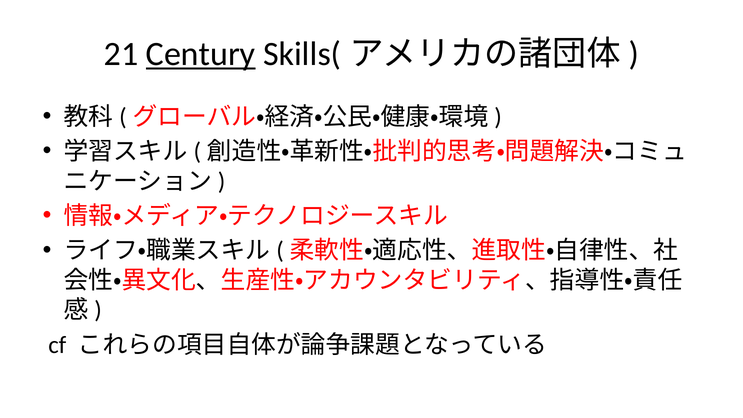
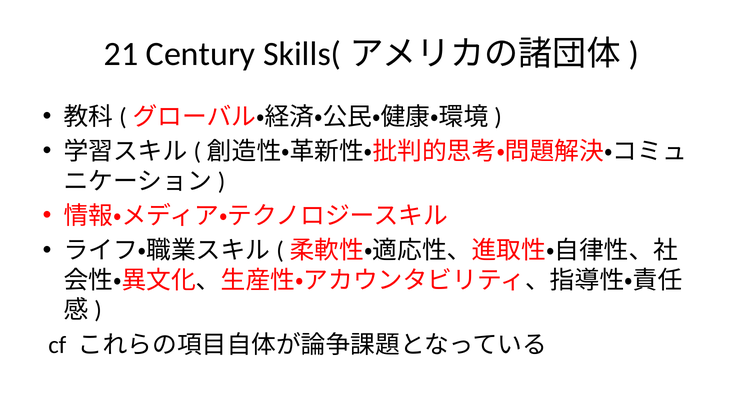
Century underline: present -> none (201, 54)
